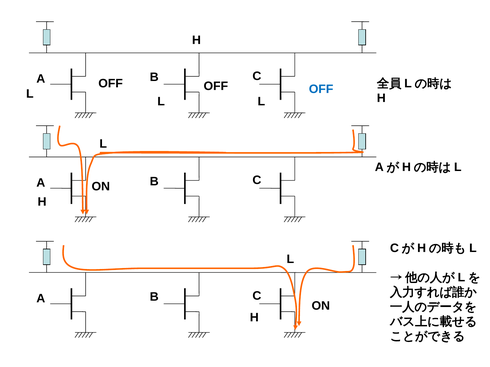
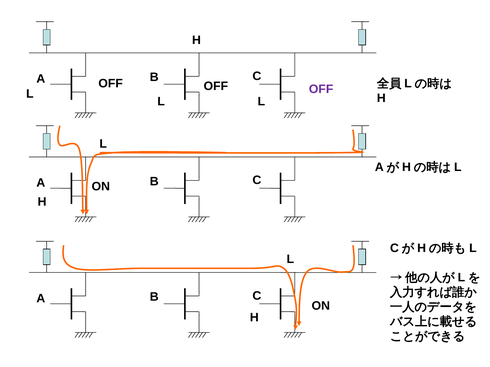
OFF colour: blue -> purple (321, 89)
